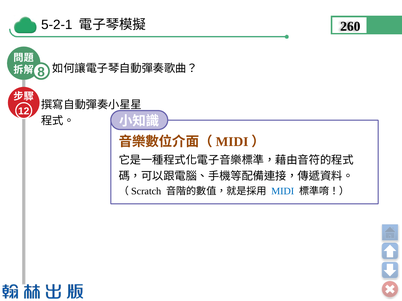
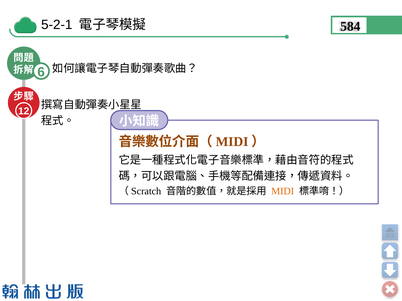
260: 260 -> 584 (350, 26)
8: 8 -> 6 (41, 72)
MIDI colour: blue -> orange (283, 192)
